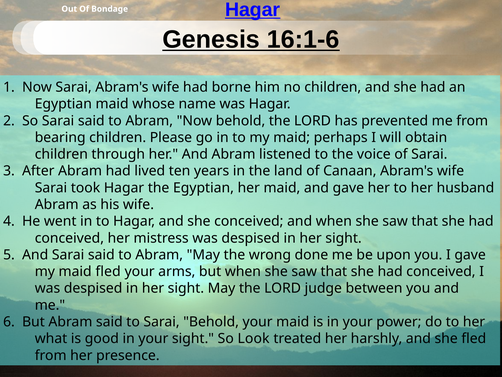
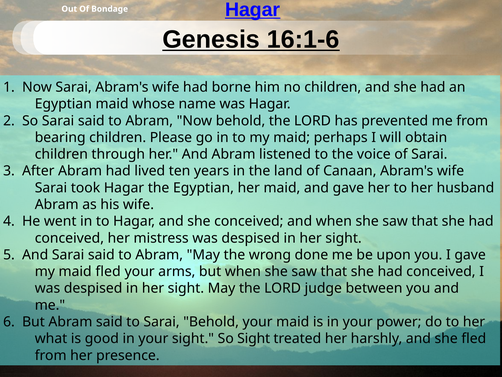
So Look: Look -> Sight (254, 338)
